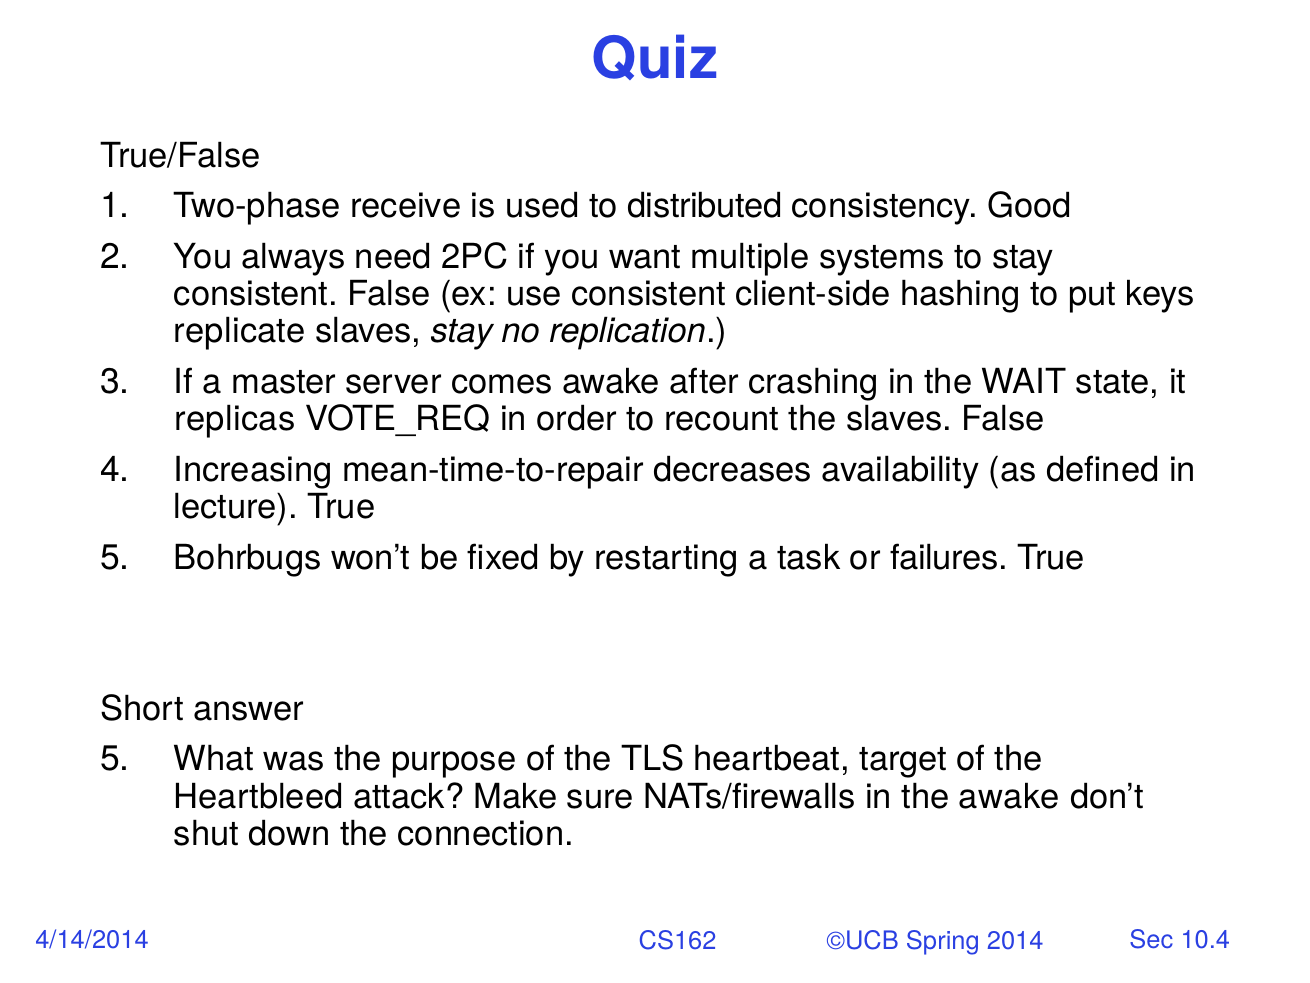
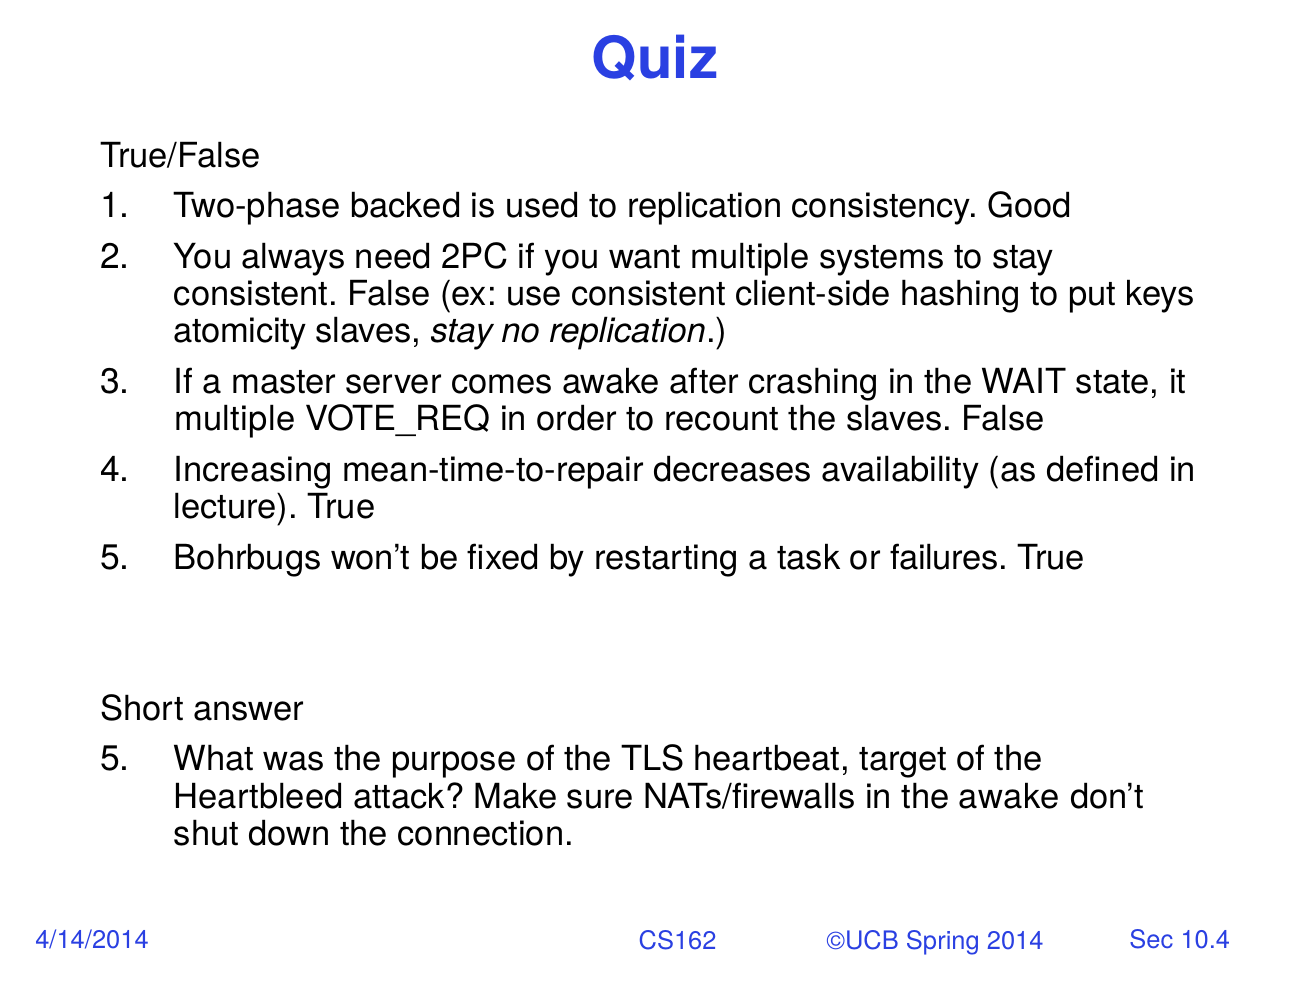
receive: receive -> backed (406, 206)
to distributed: distributed -> replication (705, 206)
replicate: replicate -> atomicity (240, 331)
replicas: replicas -> multiple (235, 419)
